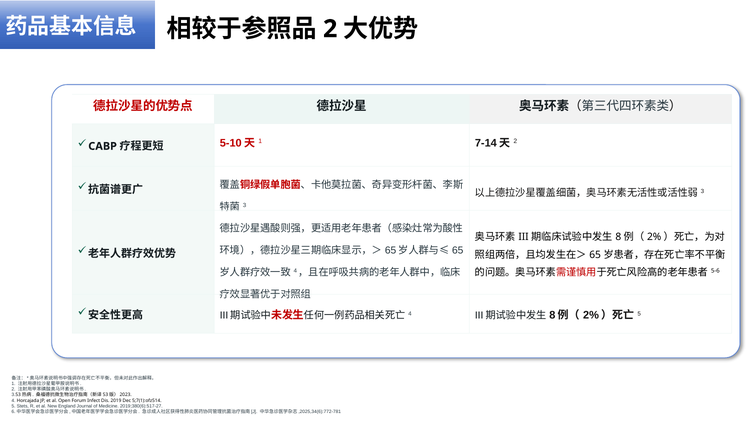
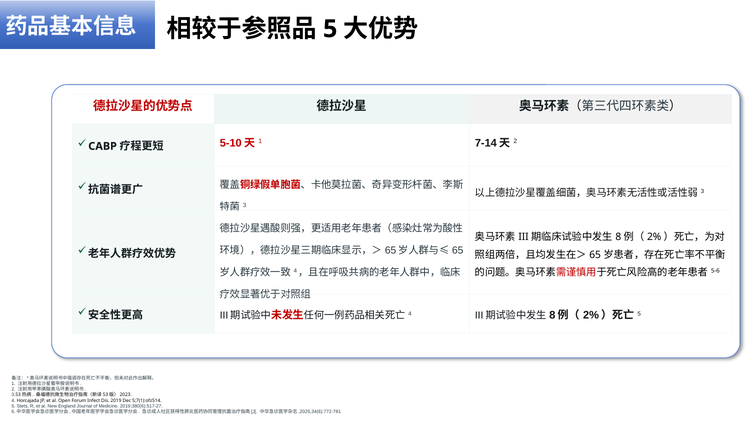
2: 2 -> 5 (330, 29)
